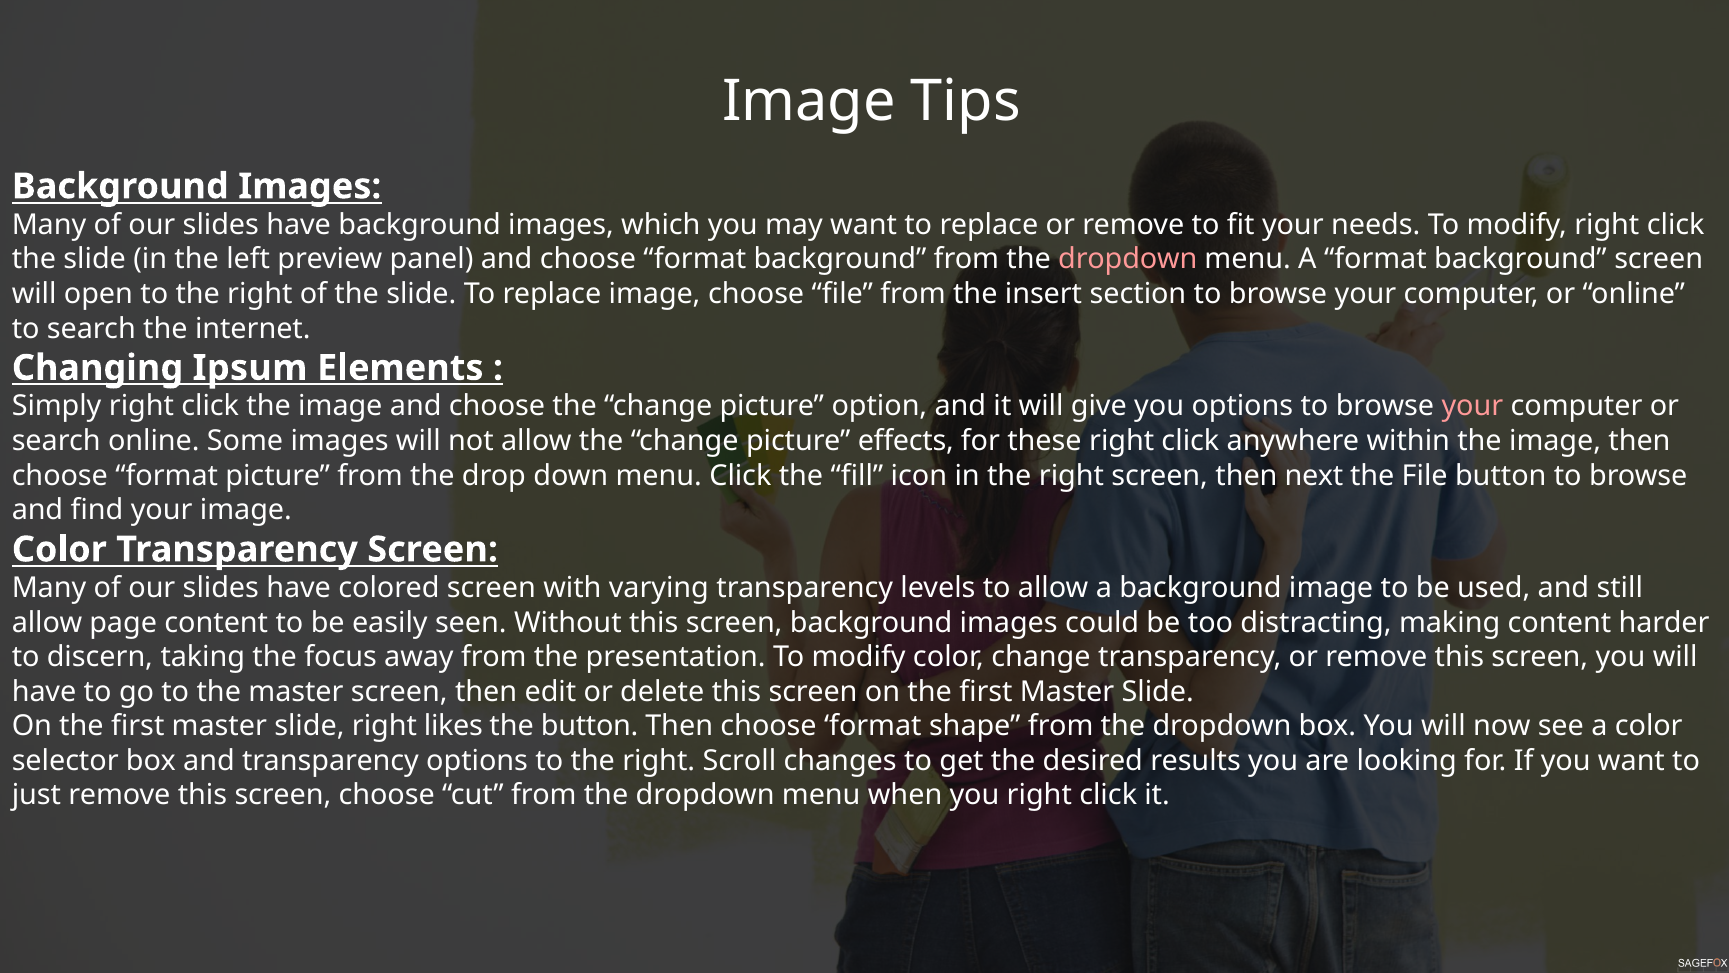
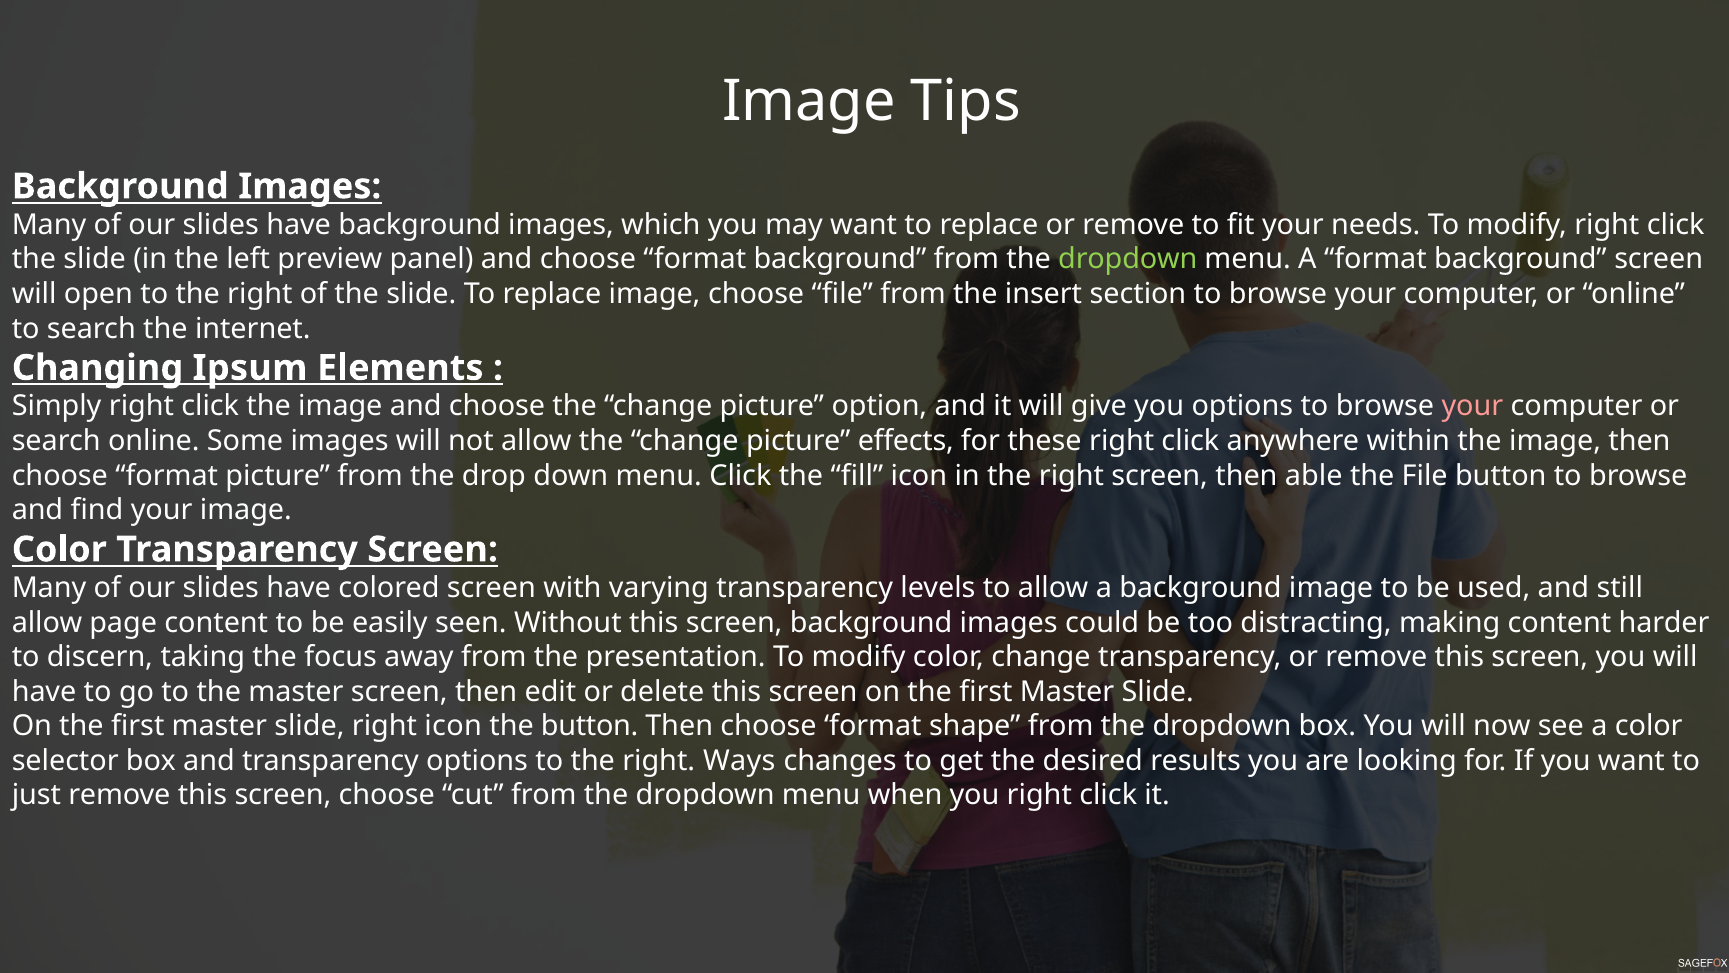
dropdown colour: pink -> light green (1128, 259)
next: next -> able (1314, 475)
right likes: likes -> icon (453, 726)
Scroll: Scroll -> Ways (739, 760)
